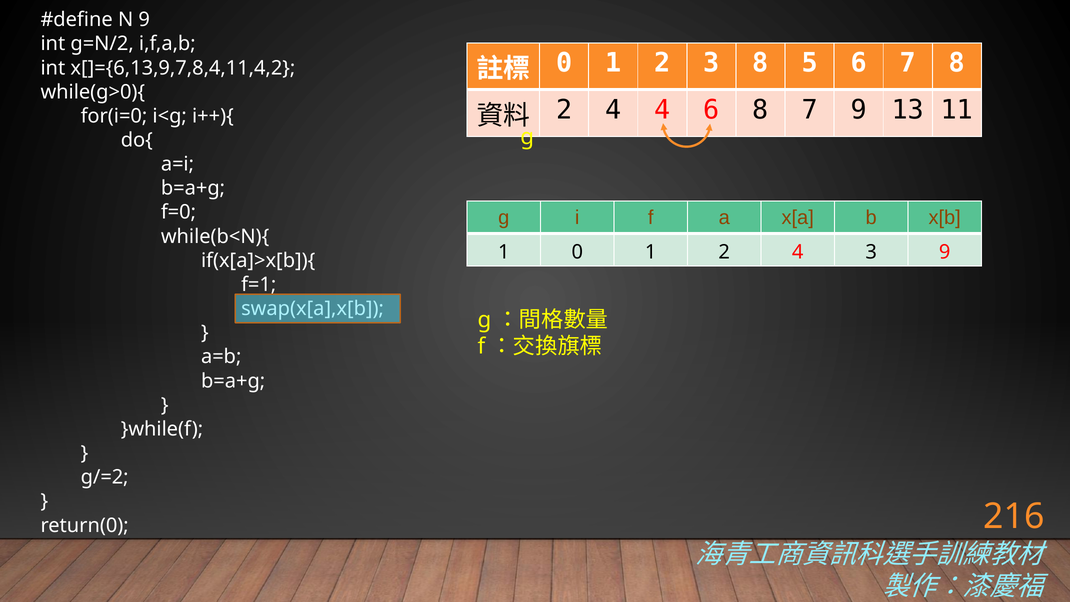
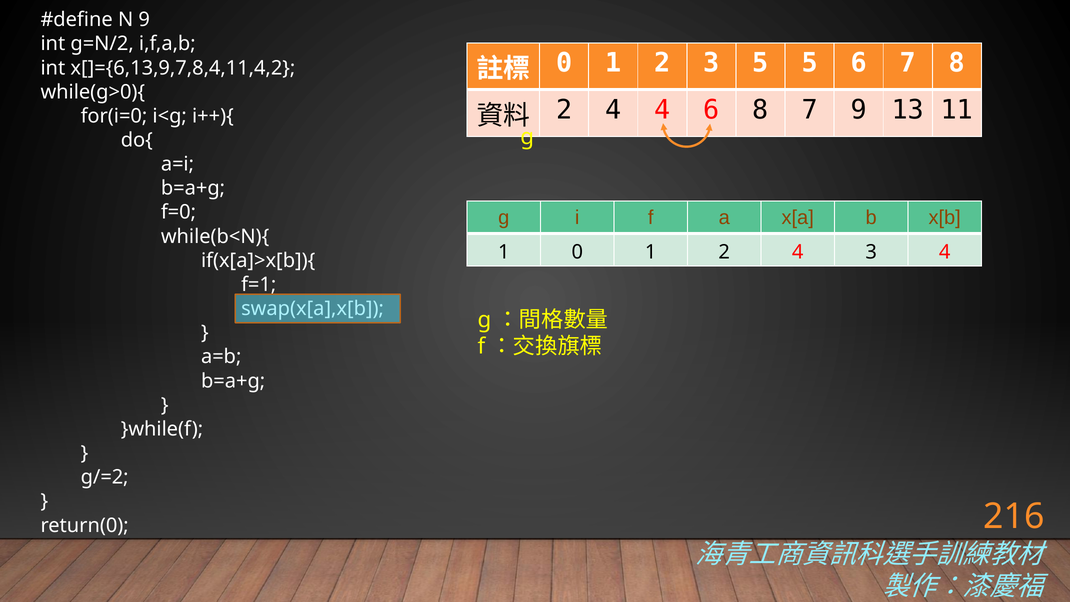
3 8: 8 -> 5 (761, 63)
3 9: 9 -> 4 (945, 252)
